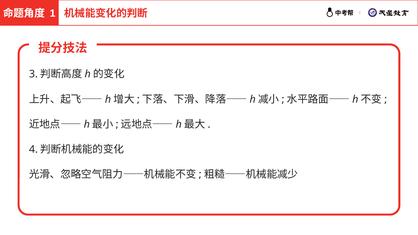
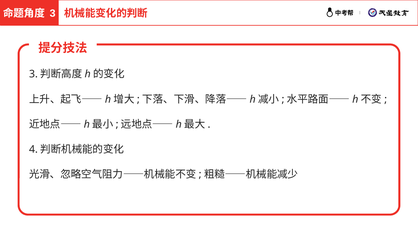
1: 1 -> 3 (53, 13)
